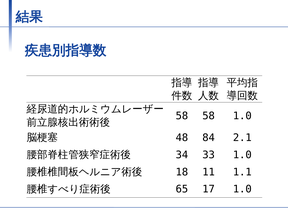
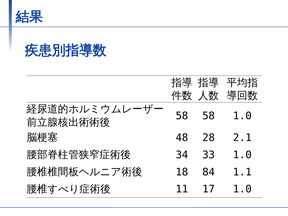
84: 84 -> 28 (209, 138)
11: 11 -> 84 (209, 172)
65: 65 -> 11 (182, 189)
